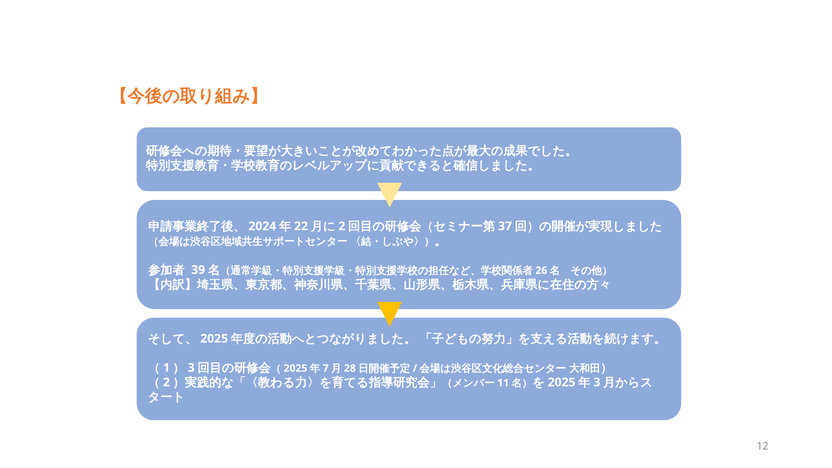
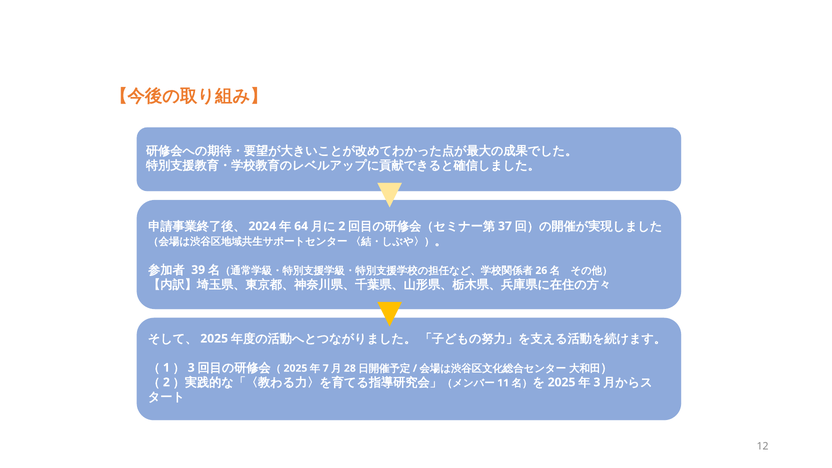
22: 22 -> 64 (301, 226)
